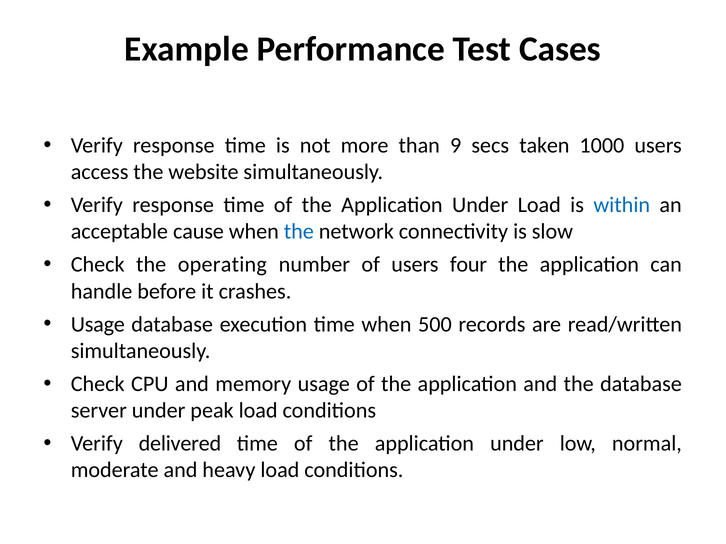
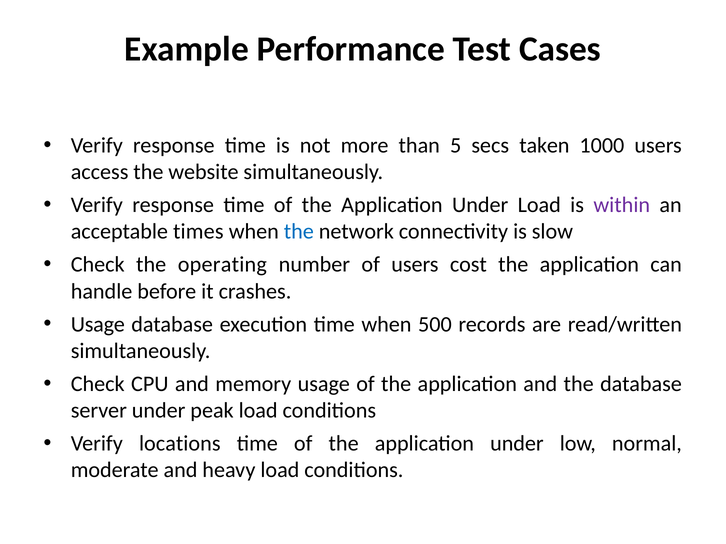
9: 9 -> 5 (456, 146)
within colour: blue -> purple (622, 205)
cause: cause -> times (198, 232)
four: four -> cost (468, 265)
delivered: delivered -> locations (180, 444)
